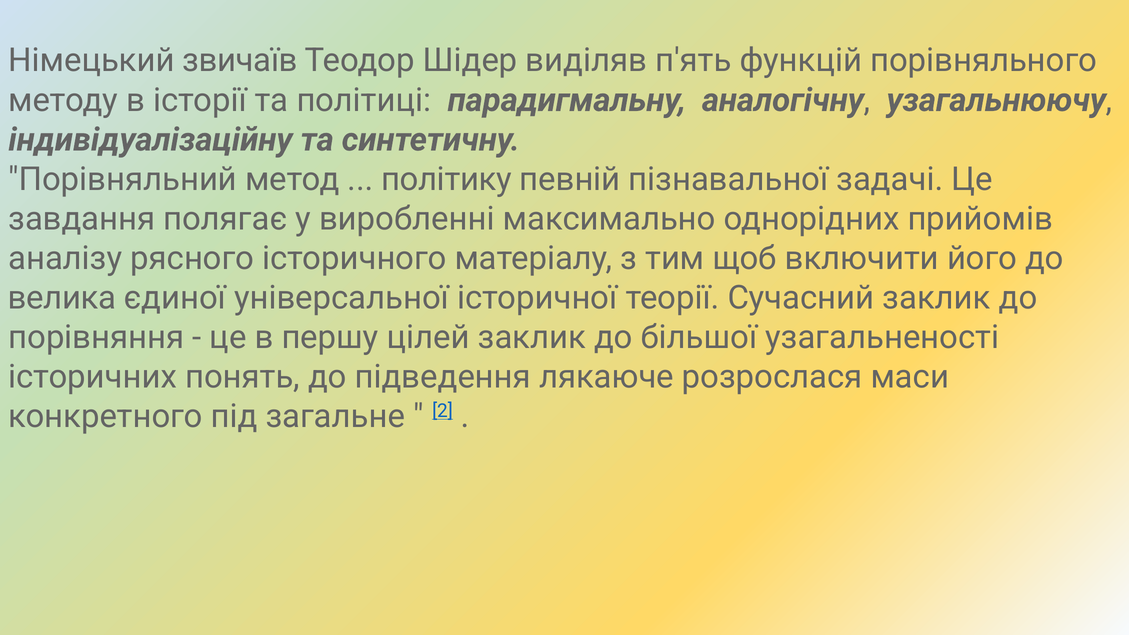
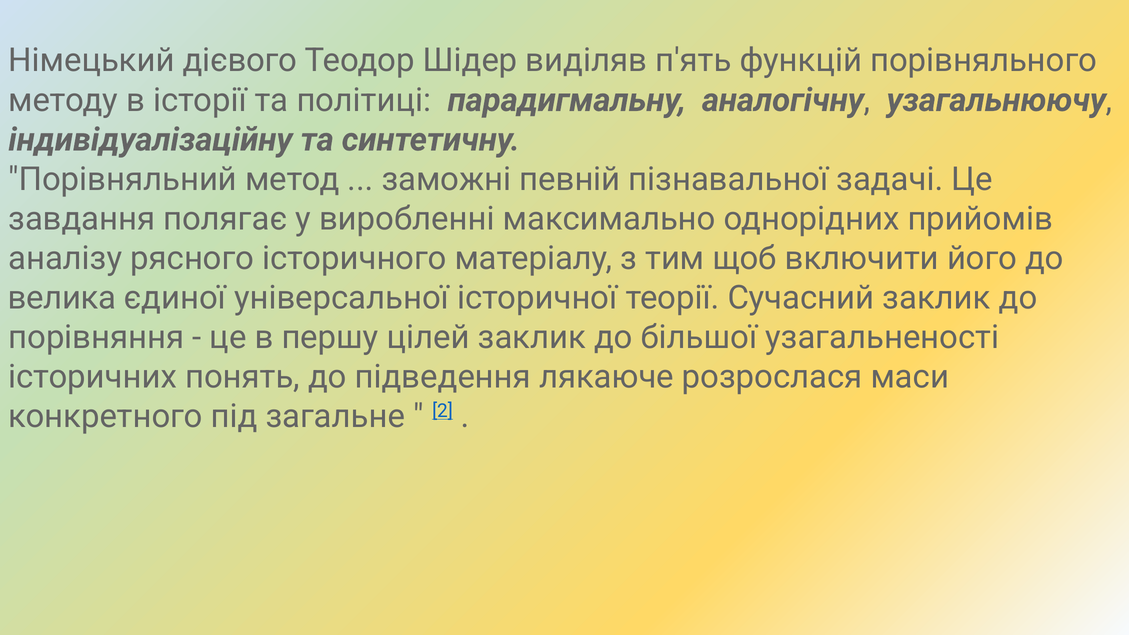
звичаїв: звичаїв -> дієвого (240, 61)
політику: політику -> заможні (446, 179)
